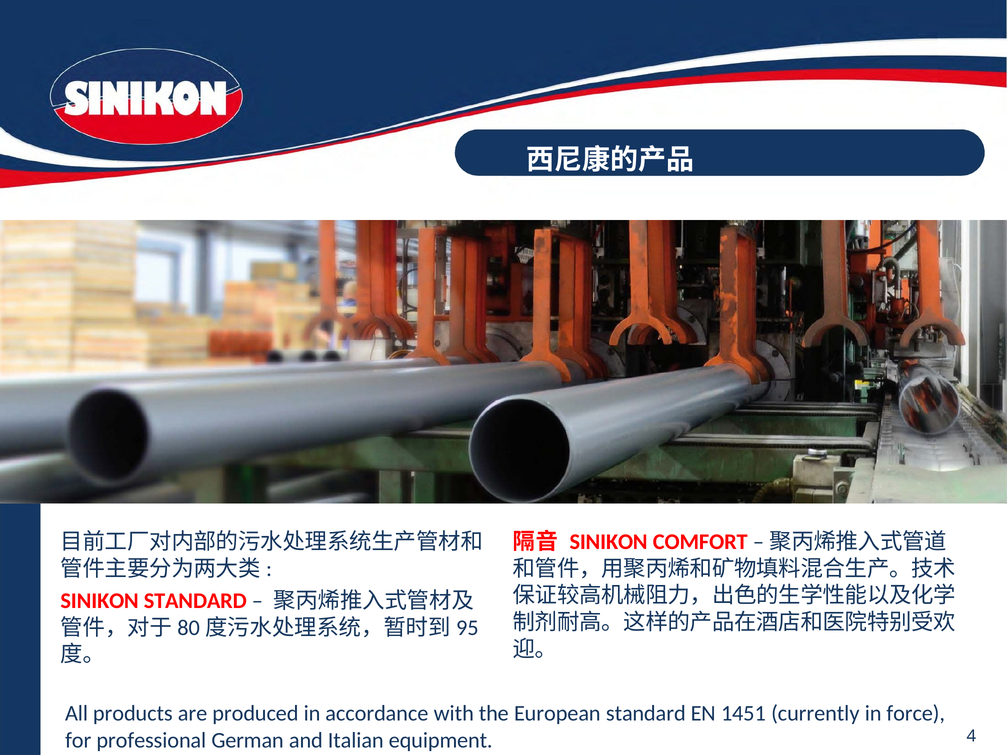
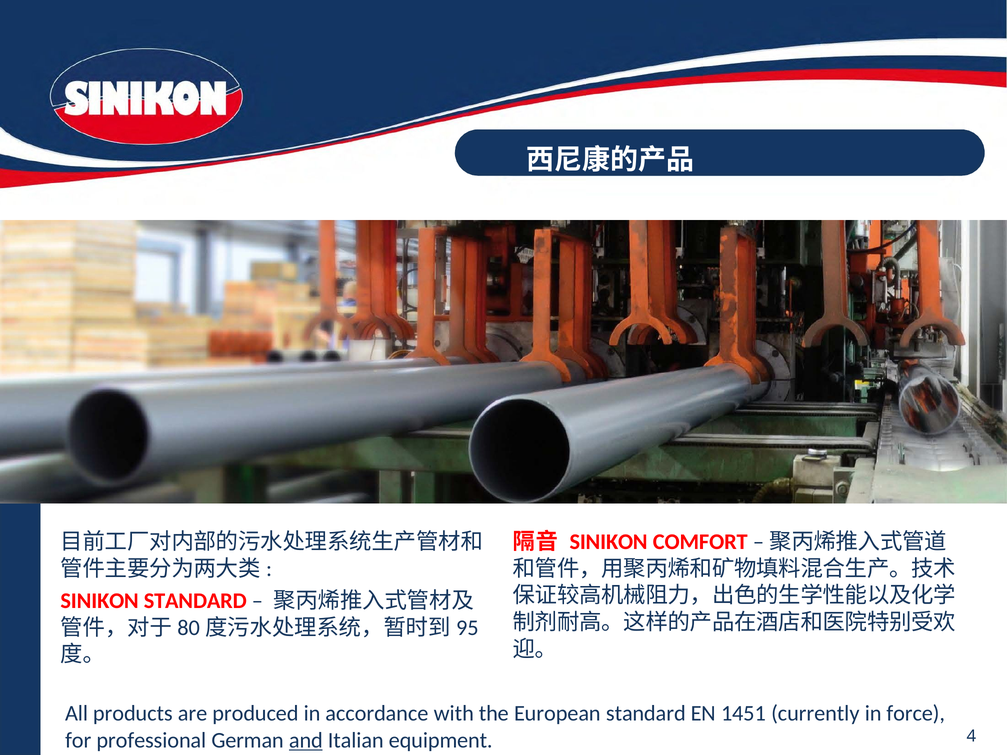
and underline: none -> present (306, 741)
